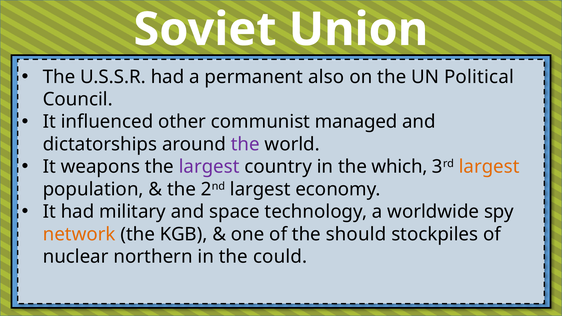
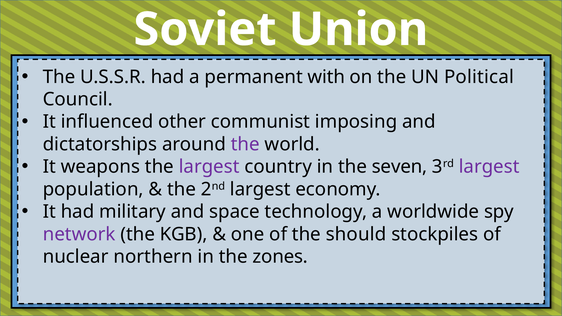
also: also -> with (326, 77)
managed: managed -> imposing (356, 122)
which: which -> seven (400, 167)
largest colour: orange -> purple (489, 167)
network colour: orange -> purple (79, 234)
could: could -> zones (280, 257)
